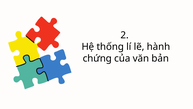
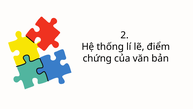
hành: hành -> điểm (158, 47)
